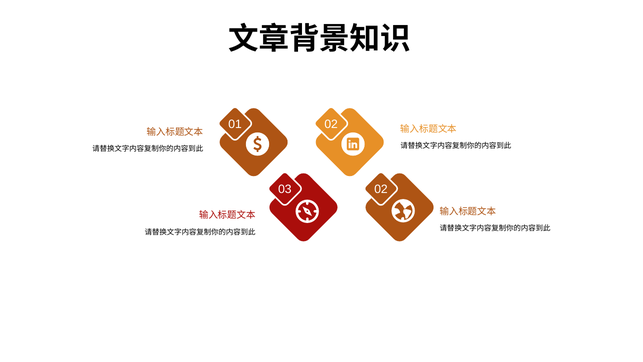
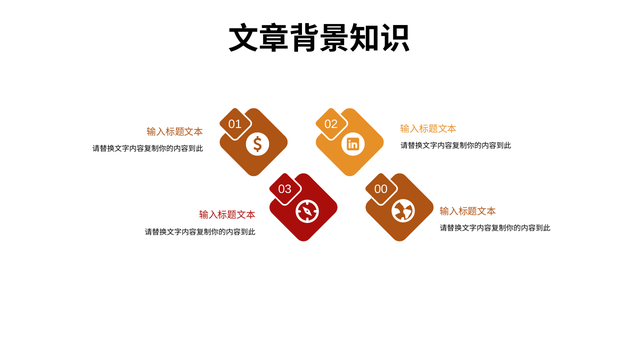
03 02: 02 -> 00 (381, 189)
